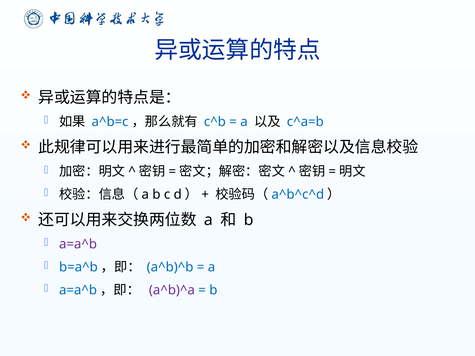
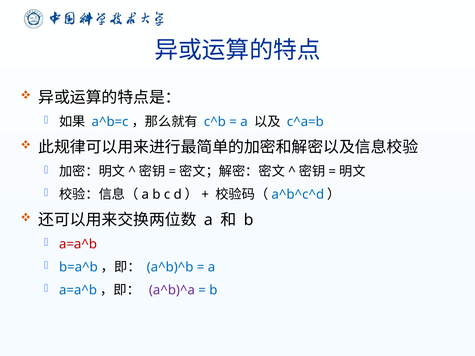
a=a^b colour: purple -> red (78, 244)
